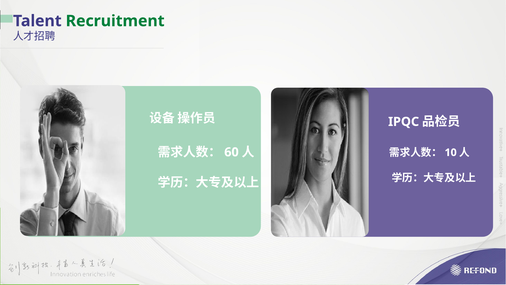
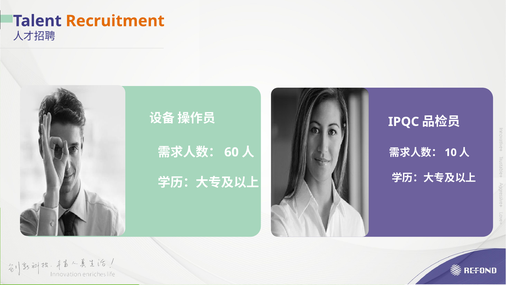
Recruitment colour: green -> orange (115, 21)
